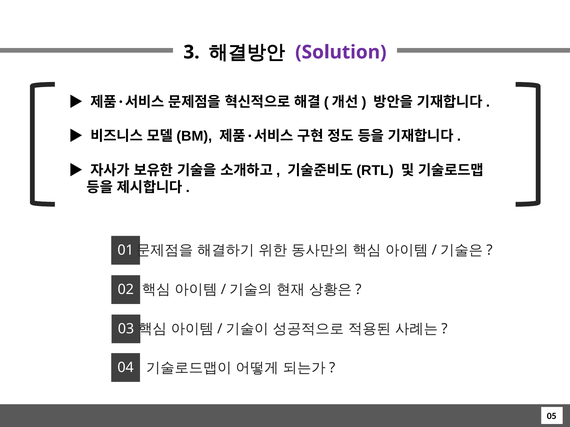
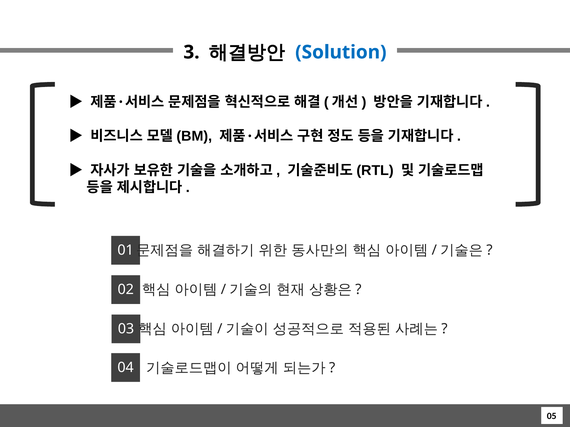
Solution colour: purple -> blue (341, 52)
